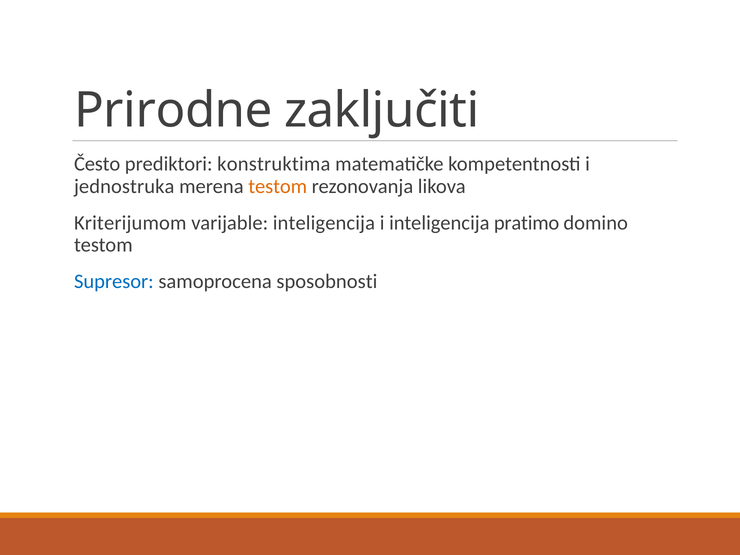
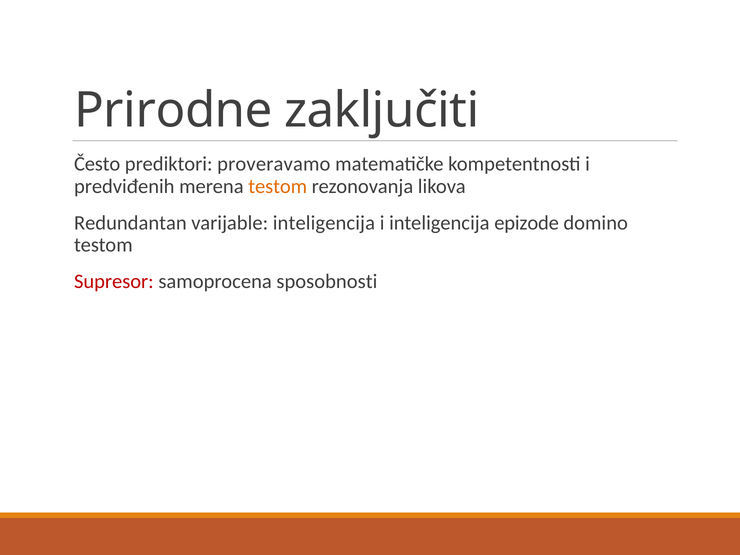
konstruktima: konstruktima -> proveravamo (274, 164)
jednostruka: jednostruka -> predviđenih (124, 186)
Kriterijumom: Kriterijumom -> Redundantan (130, 223)
pratimo: pratimo -> epizode (527, 223)
Supresor colour: blue -> red (114, 282)
